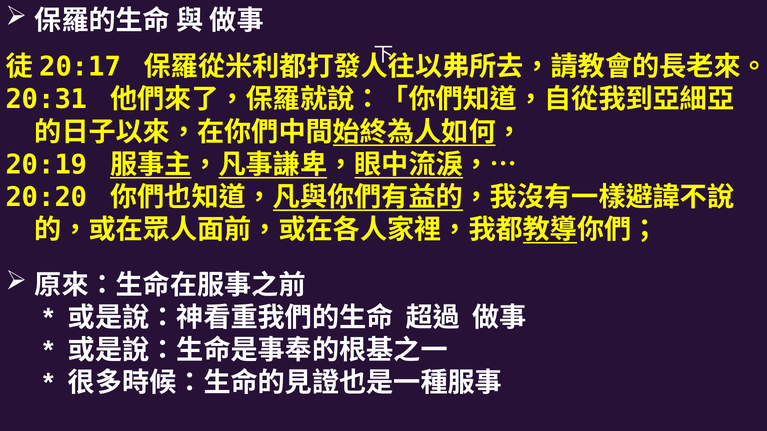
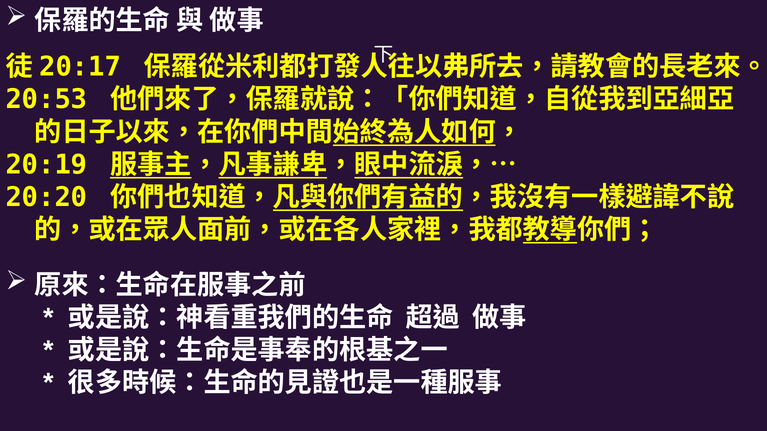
20:31: 20:31 -> 20:53 (46, 100)
